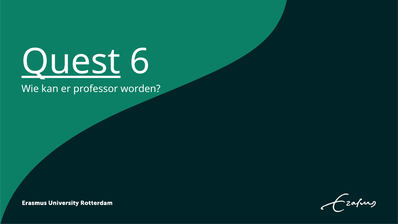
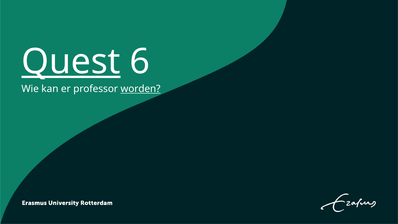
worden underline: none -> present (141, 89)
